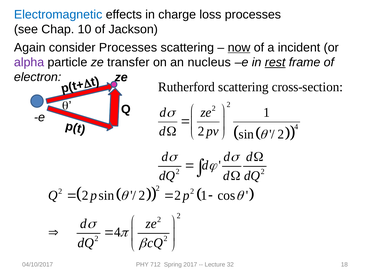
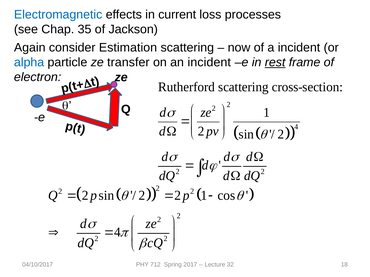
charge: charge -> current (177, 14)
10: 10 -> 35 (85, 29)
consider Processes: Processes -> Estimation (128, 48)
now underline: present -> none (239, 48)
alpha colour: purple -> blue (29, 62)
an nucleus: nucleus -> incident (209, 62)
